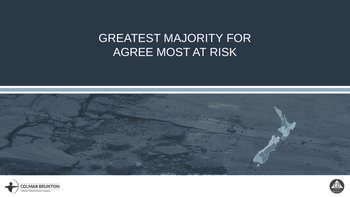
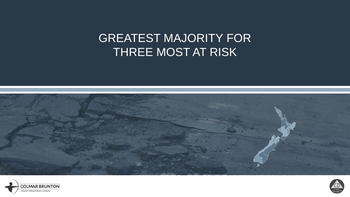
AGREE: AGREE -> THREE (133, 52)
